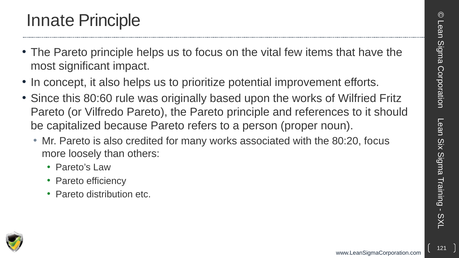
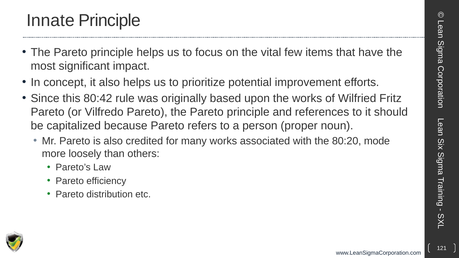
80:60: 80:60 -> 80:42 (98, 98)
80:20 focus: focus -> mode (377, 141)
